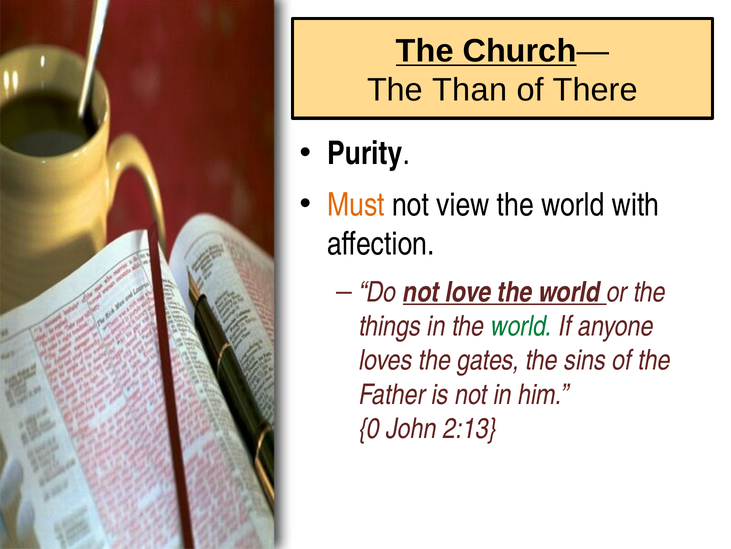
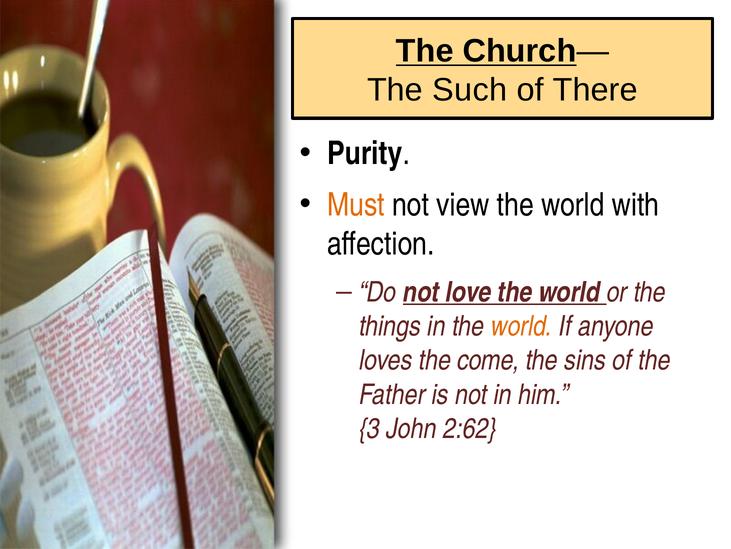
Than: Than -> Such (470, 90)
world colour: green -> orange (522, 326)
gates: gates -> come (488, 360)
0: 0 -> 3 (369, 428)
2:13: 2:13 -> 2:62 (470, 428)
